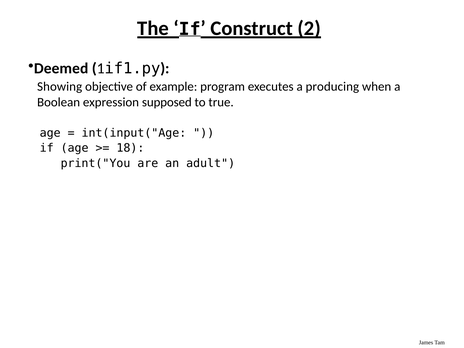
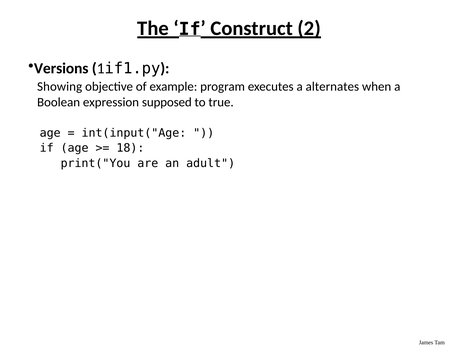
Deemed: Deemed -> Versions (61, 69)
producing: producing -> alternates (332, 87)
